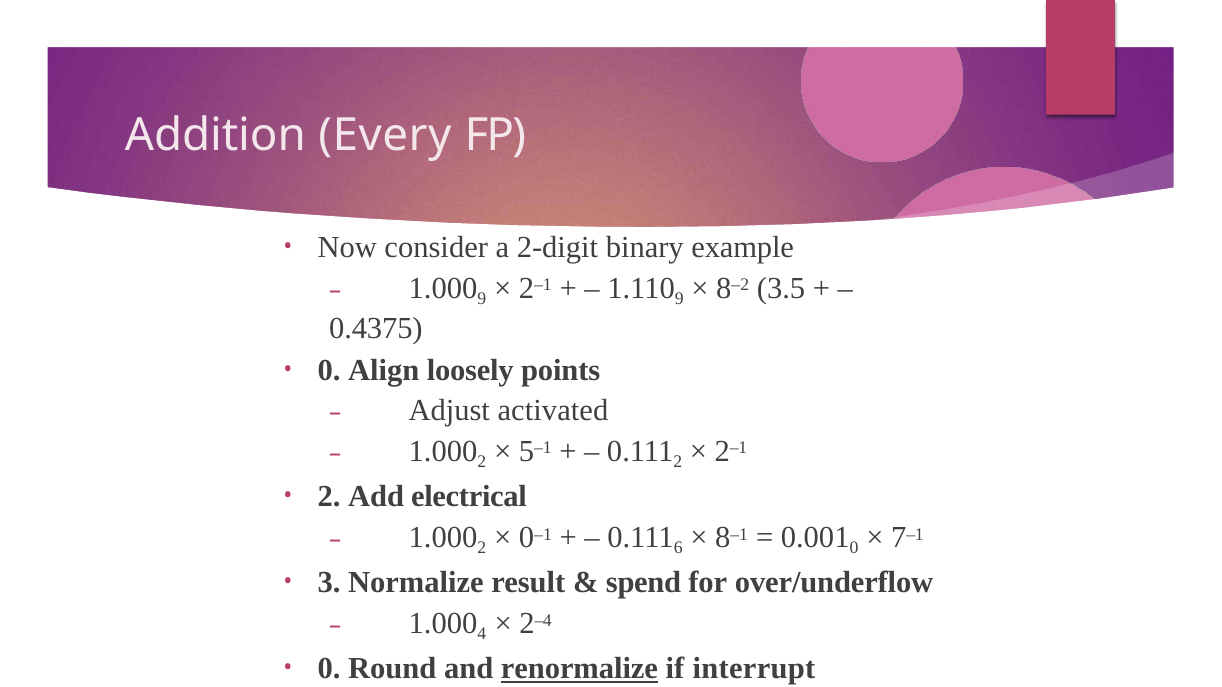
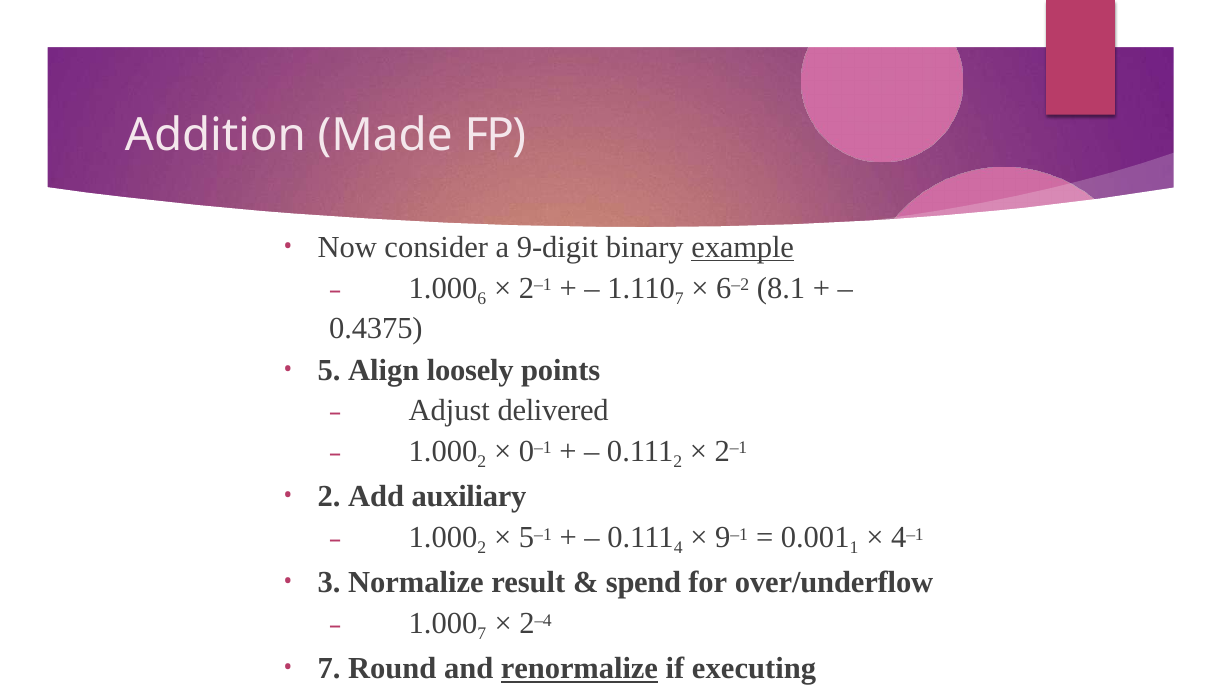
Every: Every -> Made (385, 135)
2-digit: 2-digit -> 9-digit (557, 248)
example underline: none -> present (743, 248)
9: 9 -> 6 (482, 299)
9: 9 -> 7 (679, 299)
8: 8 -> 6 (724, 288)
3.5: 3.5 -> 8.1 (781, 288)
0: 0 -> 5 (329, 370)
activated: activated -> delivered (553, 411)
5: 5 -> 0 (526, 451)
electrical: electrical -> auxiliary (469, 497)
0: 0 -> 5 (527, 538)
6: 6 -> 4 (678, 548)
8: 8 -> 9 (723, 538)
0: 0 -> 1 (854, 548)
7: 7 -> 4 (899, 538)
4: 4 -> 7 (482, 634)
0: 0 -> 7 (329, 669)
interrupt: interrupt -> executing (754, 669)
